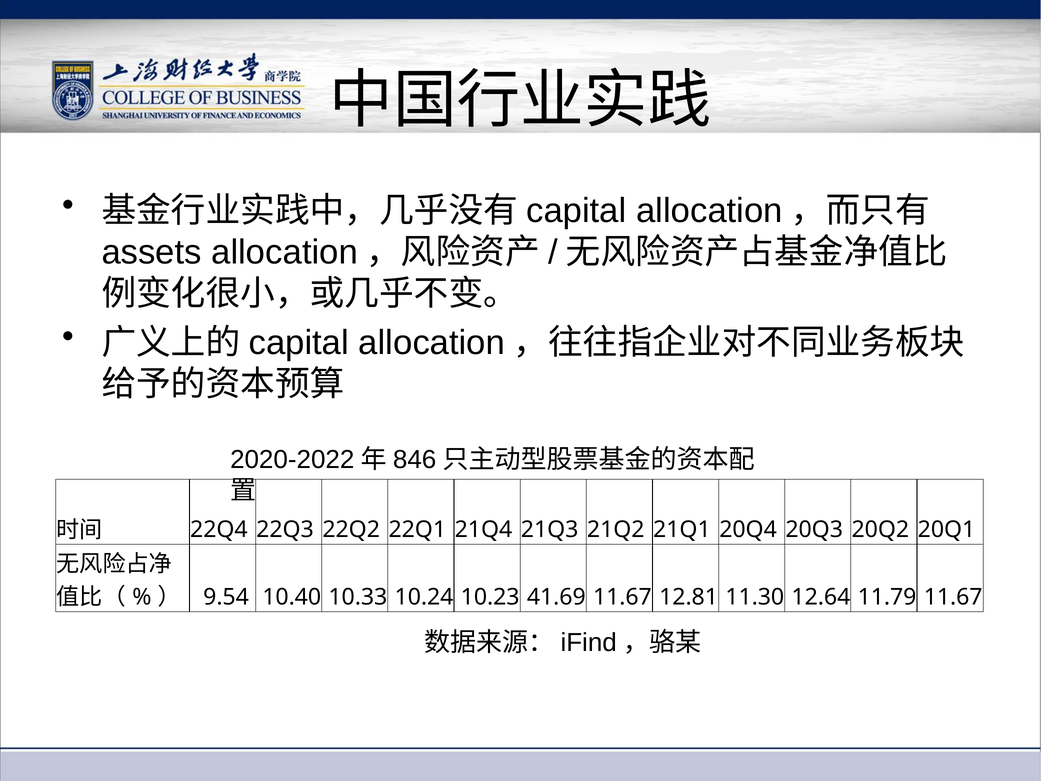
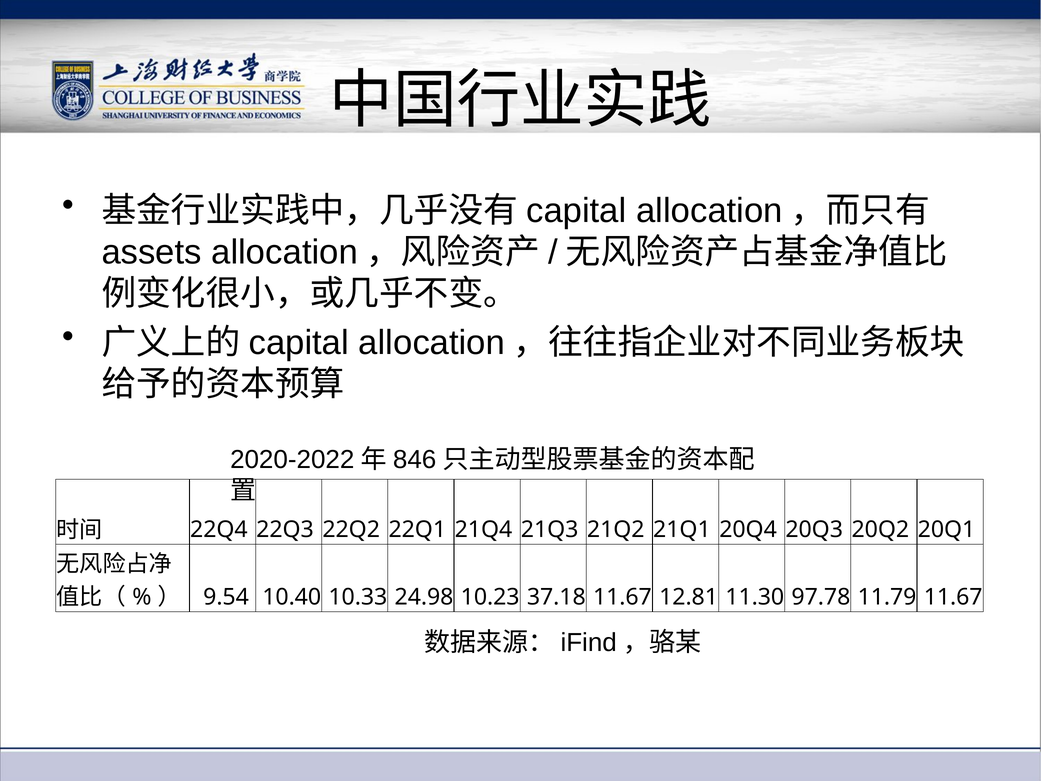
10.24: 10.24 -> 24.98 (424, 597)
41.69: 41.69 -> 37.18 (556, 597)
12.64: 12.64 -> 97.78 (821, 597)
